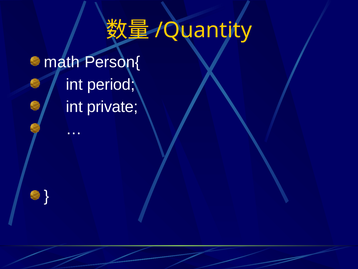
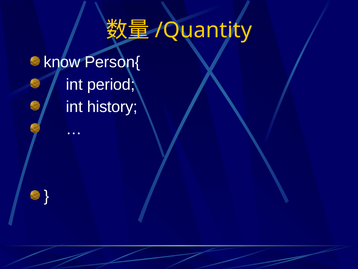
math: math -> know (62, 62)
private: private -> history (112, 107)
